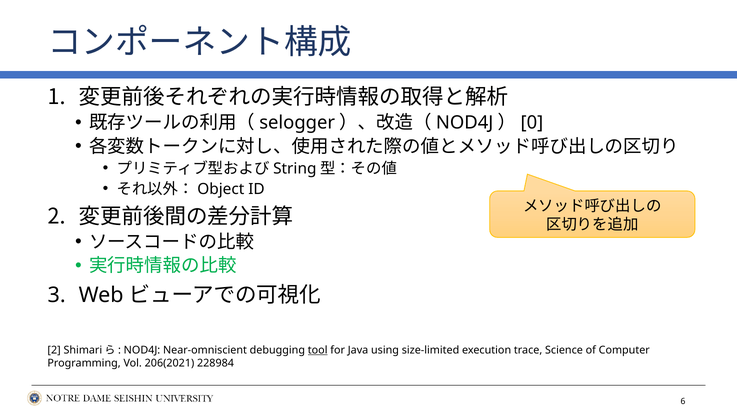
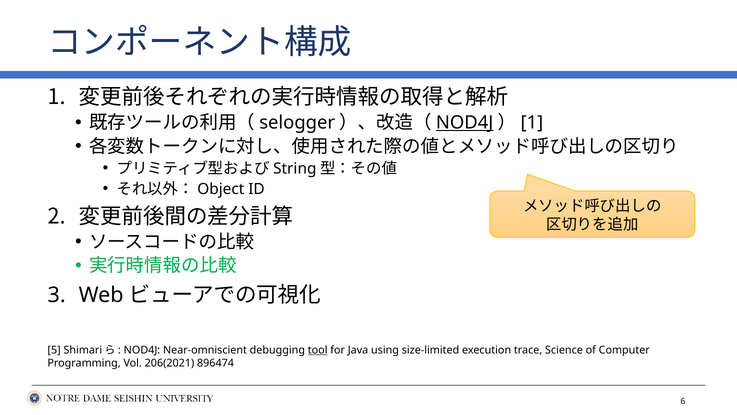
NOD4J underline: none -> present (465, 123)
0: 0 -> 1 (532, 123)
2: 2 -> 5 (54, 350)
228984: 228984 -> 896474 (216, 363)
